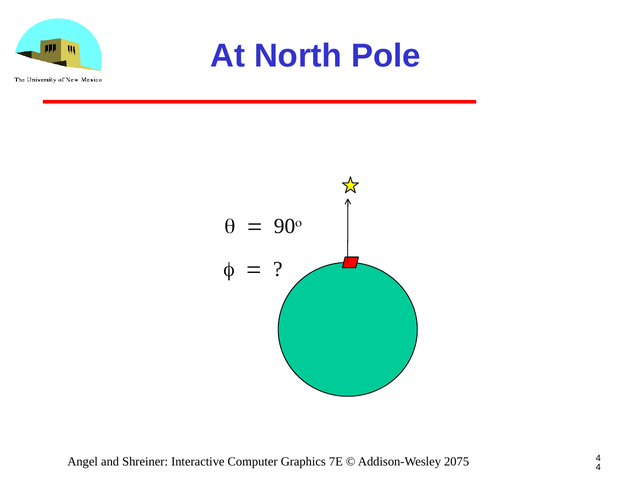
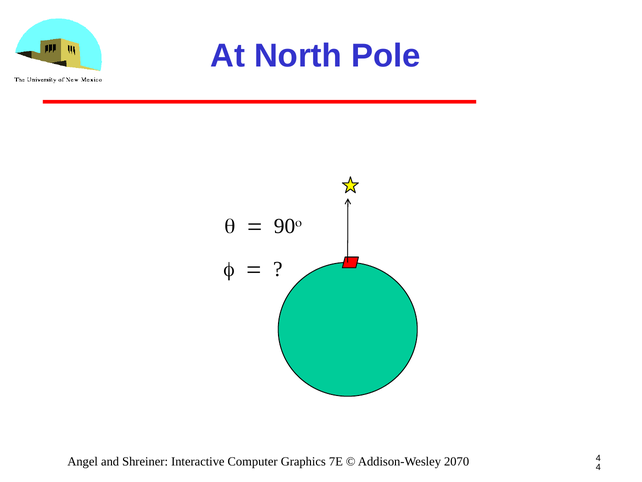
2075: 2075 -> 2070 (457, 461)
